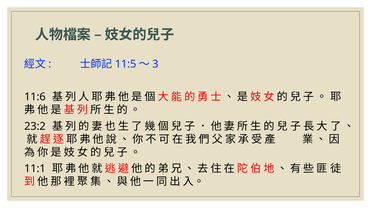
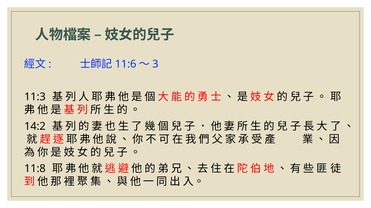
11:5: 11:5 -> 11:6 (126, 64)
11:6: 11:6 -> 11:3 (35, 97)
23:2: 23:2 -> 14:2 (35, 127)
11:1: 11:1 -> 11:8 (35, 169)
